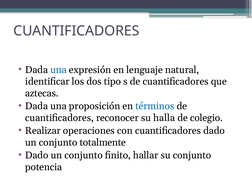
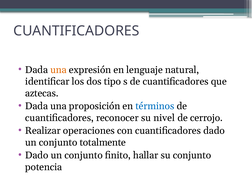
una colour: blue -> orange (58, 70)
halla: halla -> nivel (164, 118)
colegio: colegio -> cerrojo (206, 118)
